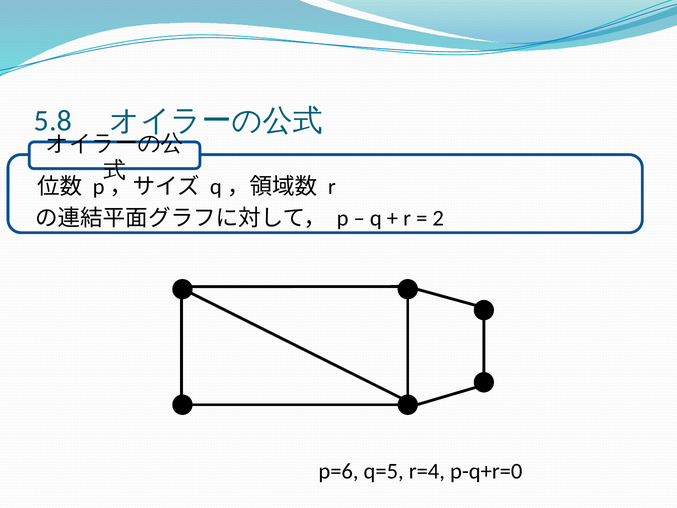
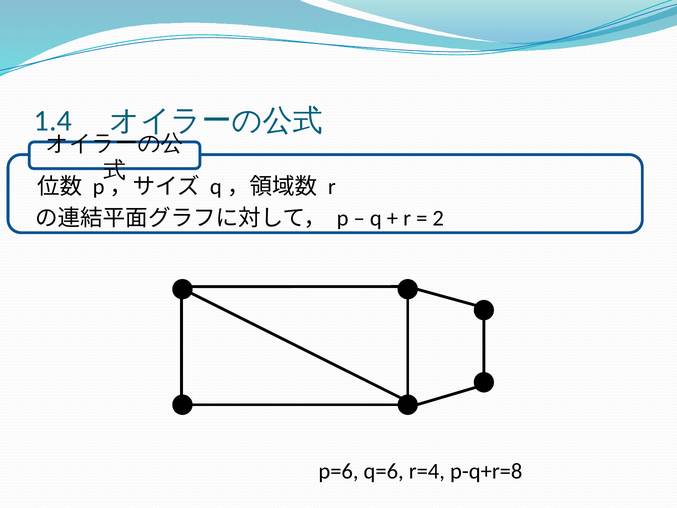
5.8: 5.8 -> 1.4 (53, 121)
q=5: q=5 -> q=6 (384, 471)
p-q+r=0: p-q+r=0 -> p-q+r=8 (486, 471)
